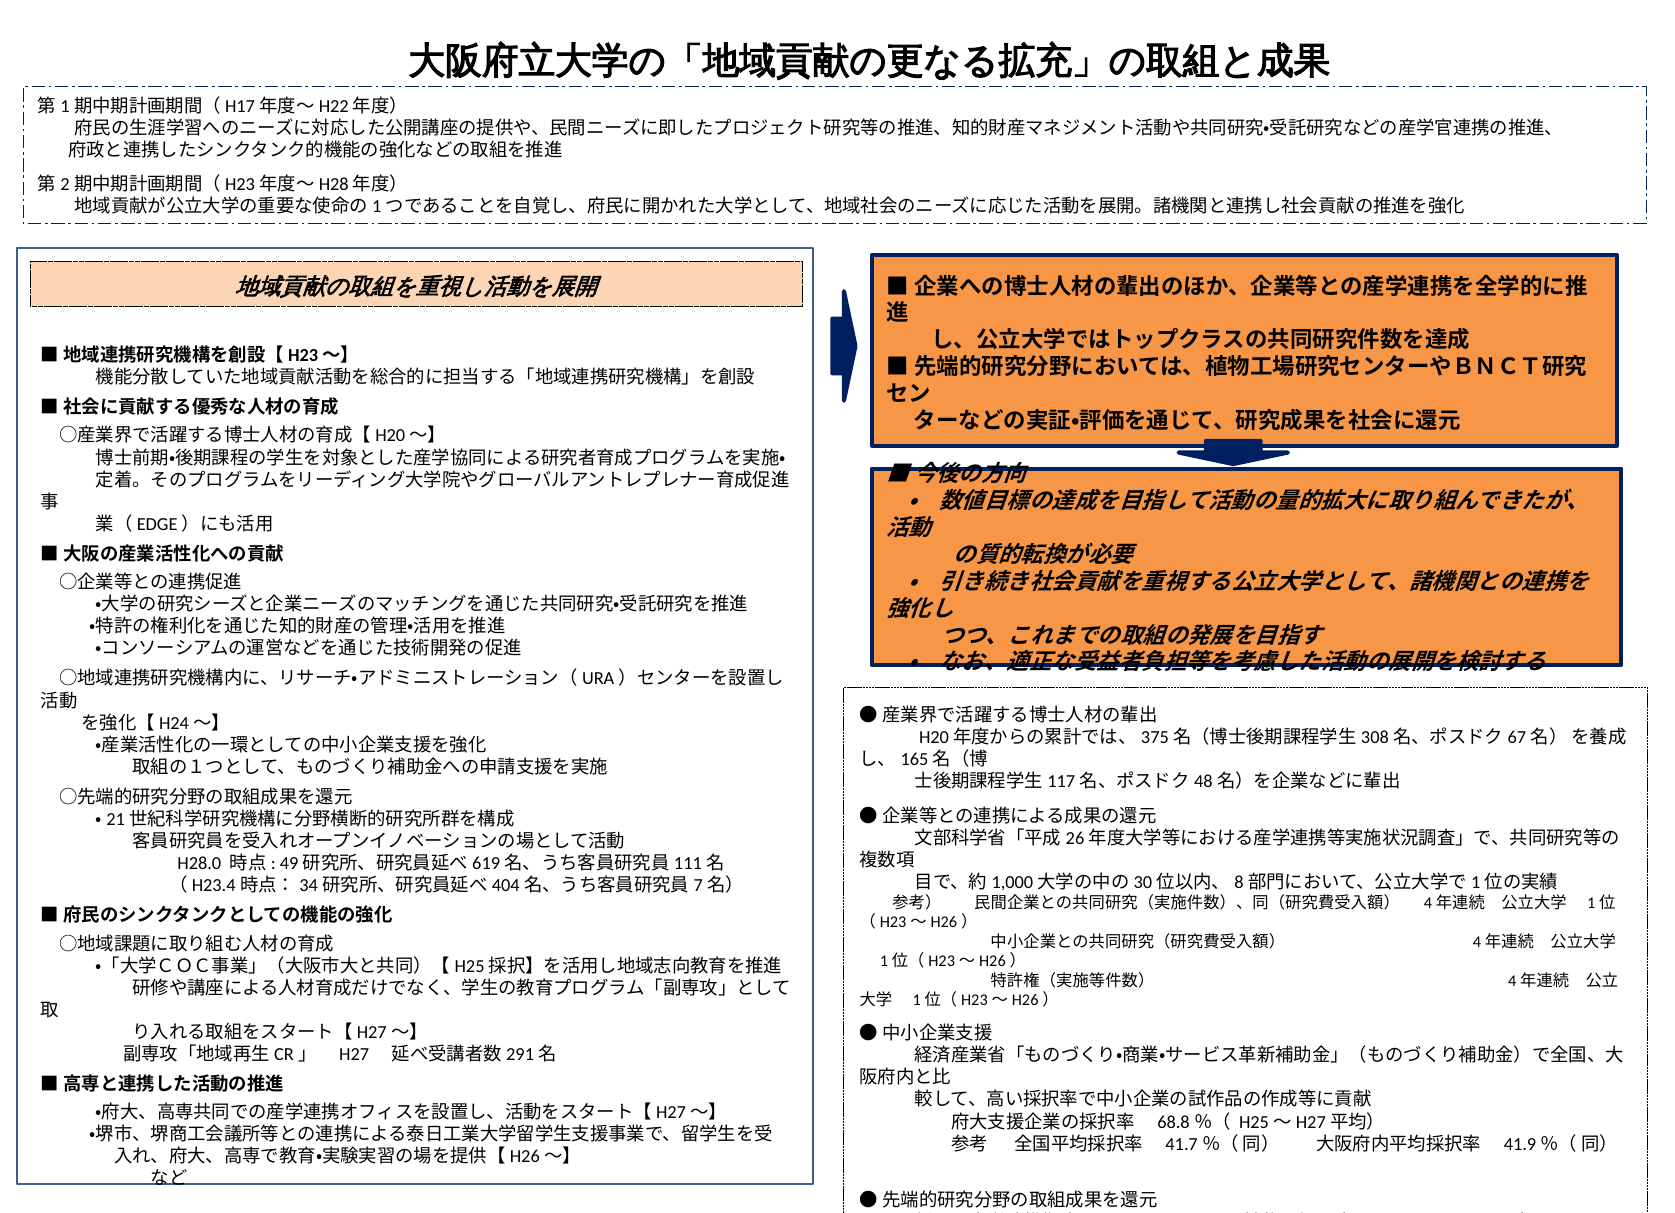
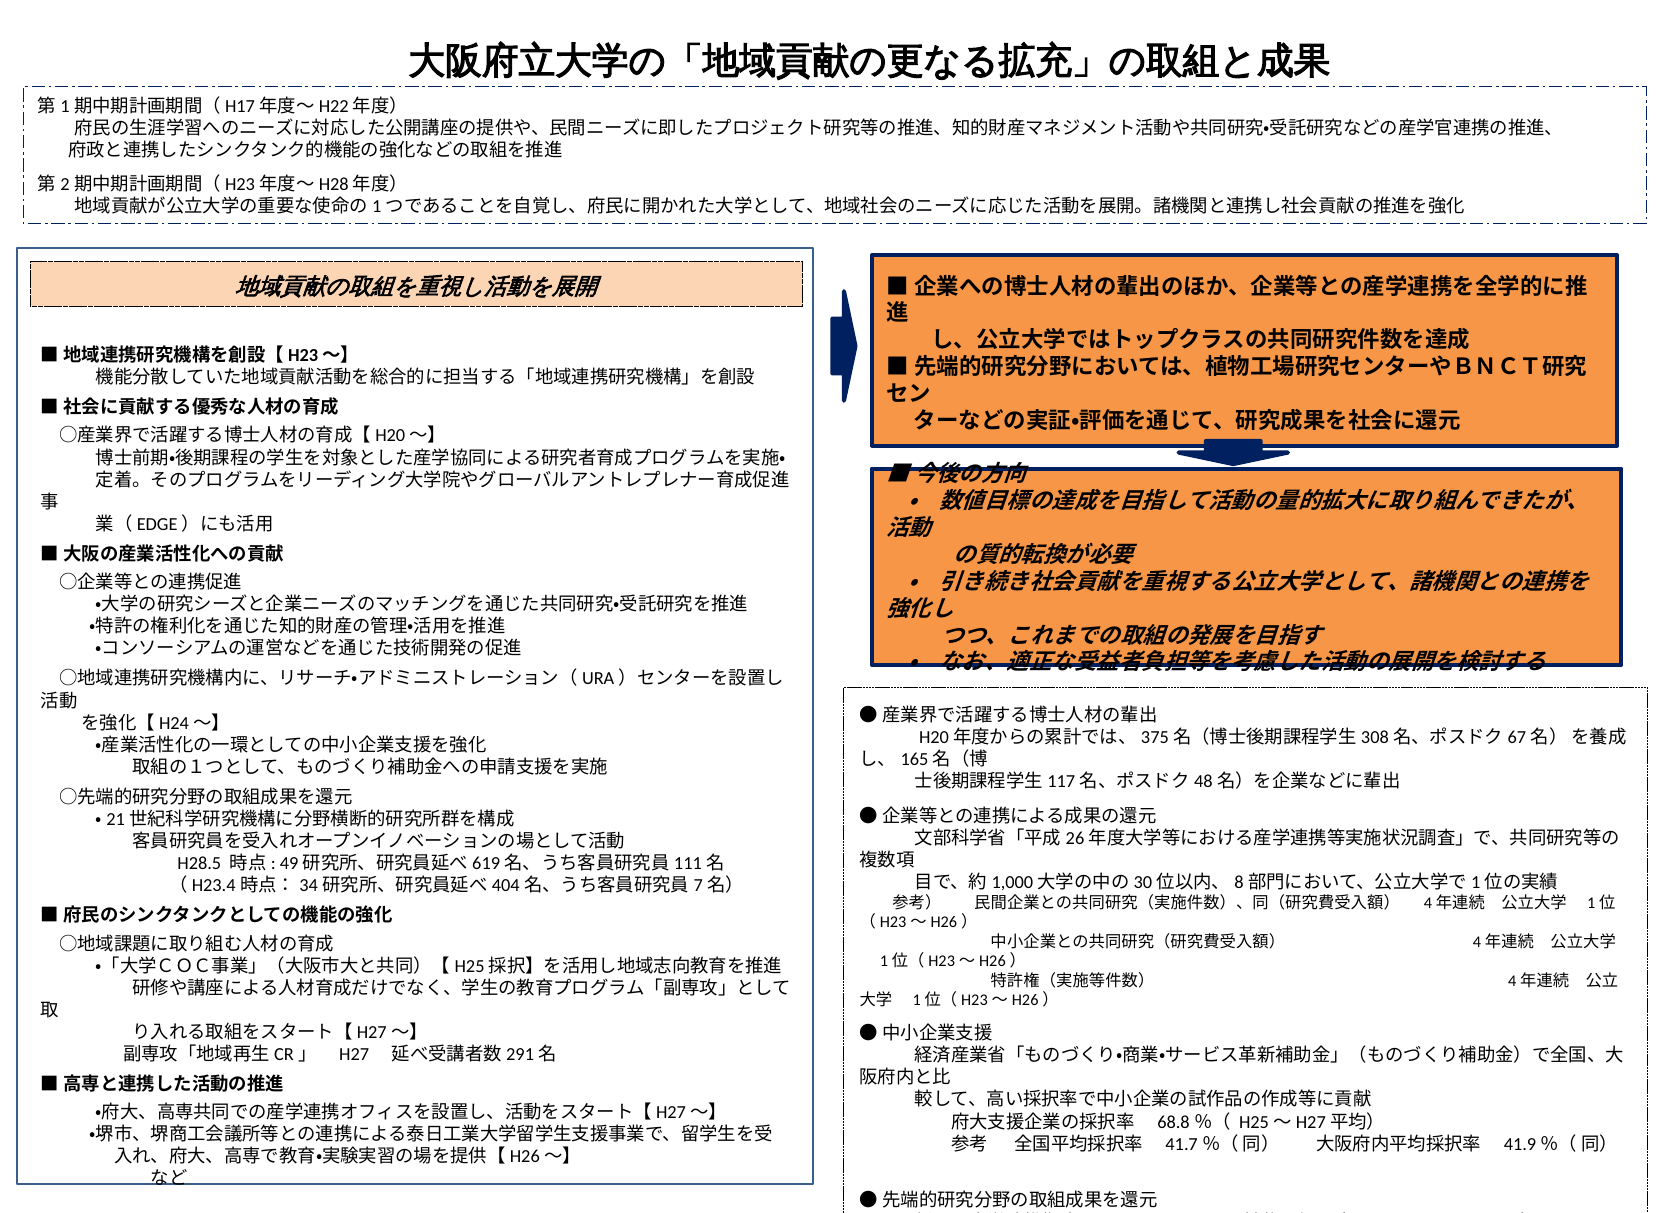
H28.0: H28.0 -> H28.5 (199, 864)
